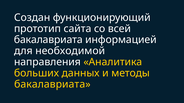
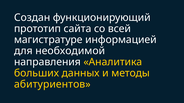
бакалавриата: бакалавриата -> магистратуре (48, 40)
бакалавриата: бакалавриата -> абитуриентов (52, 85)
